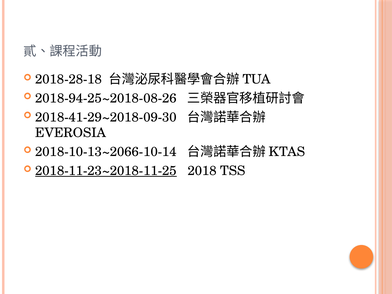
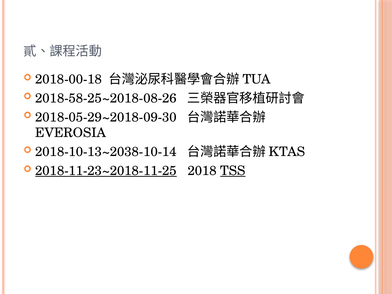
2018-28-18: 2018-28-18 -> 2018-00-18 (69, 79)
2018-94-25~2018-08-26: 2018-94-25~2018-08-26 -> 2018-58-25~2018-08-26 (106, 98)
2018-41-29~2018-09-30: 2018-41-29~2018-09-30 -> 2018-05-29~2018-09-30 (106, 117)
2018-10-13~2066-10-14: 2018-10-13~2066-10-14 -> 2018-10-13~2038-10-14 (106, 152)
TSS underline: none -> present (233, 171)
